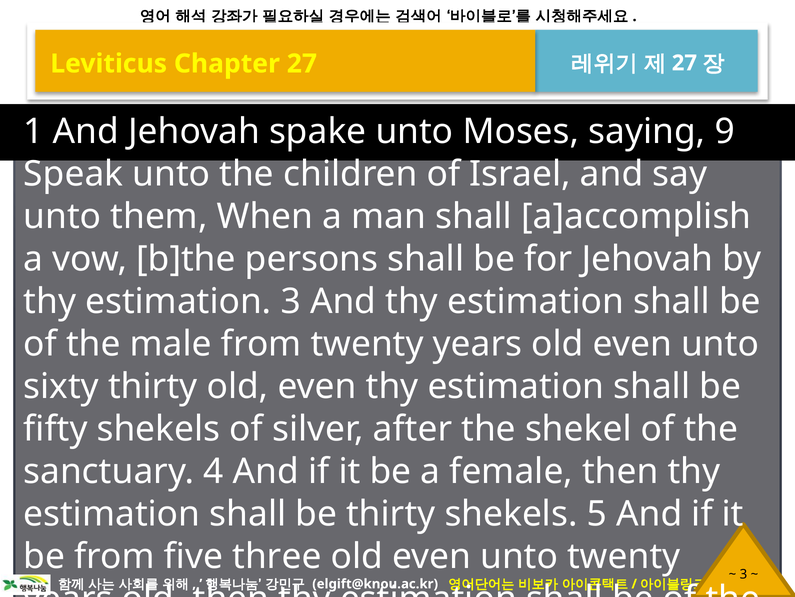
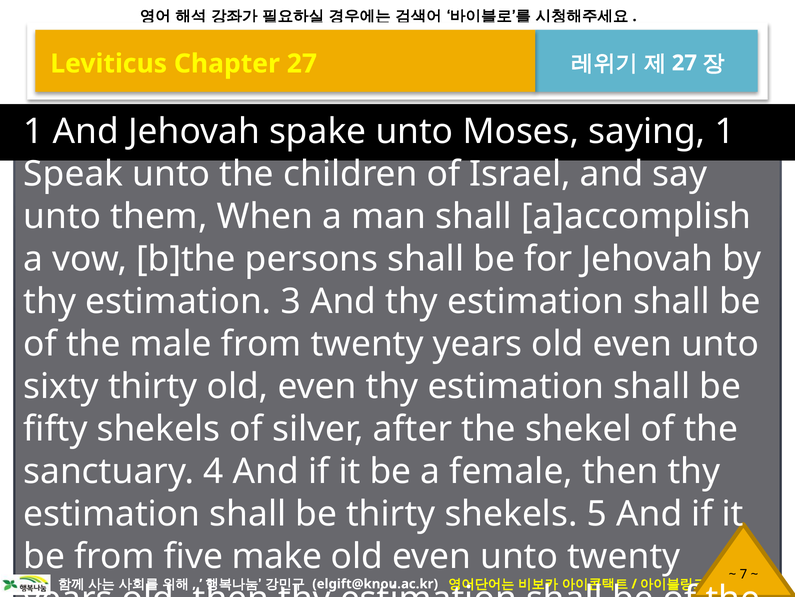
saying 9: 9 -> 1 (725, 132)
three: three -> make (277, 556)
3: 3 -> 7 (743, 574)
